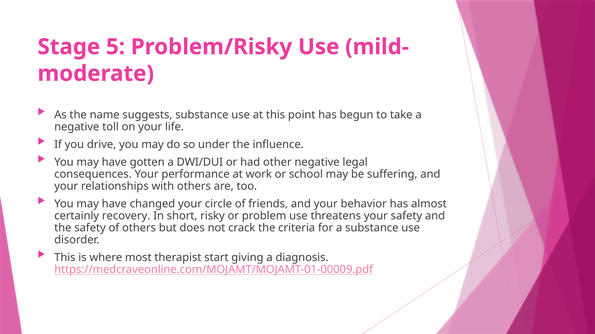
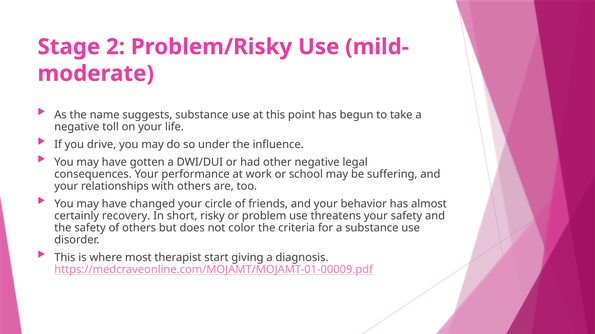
5: 5 -> 2 (116, 47)
crack: crack -> color (242, 228)
